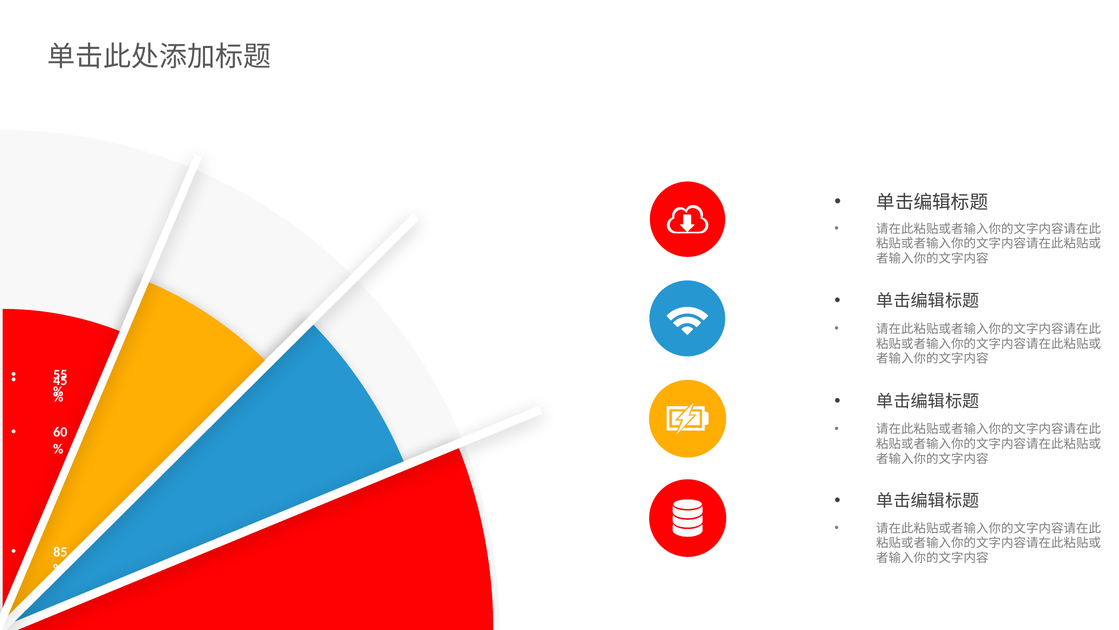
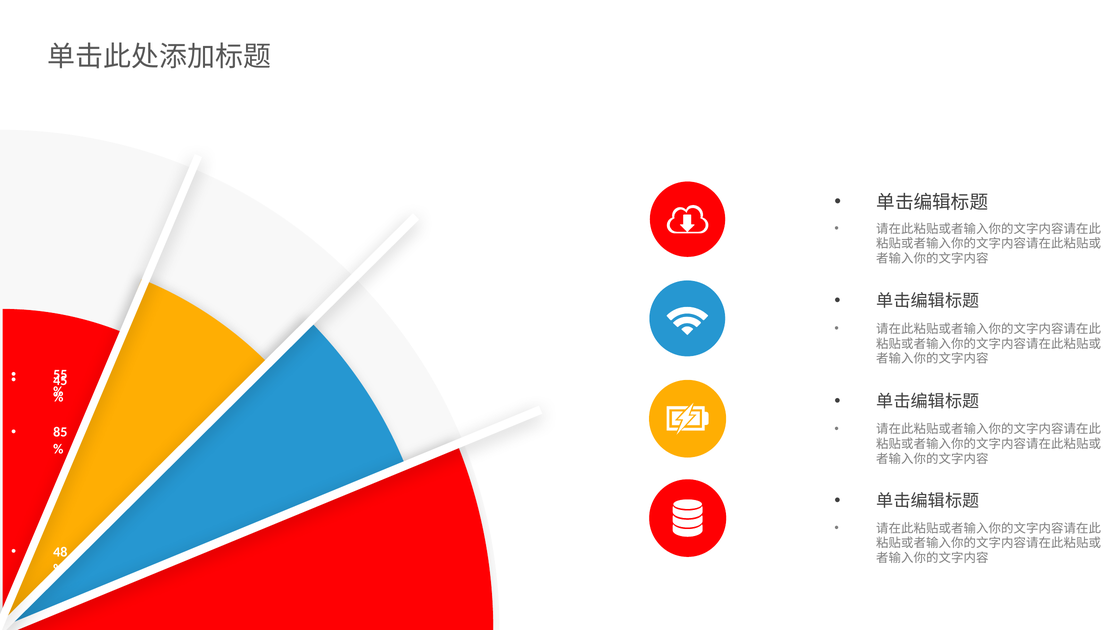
60: 60 -> 85 (60, 432)
85: 85 -> 48 (60, 552)
